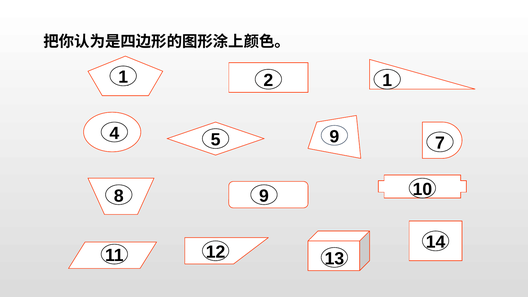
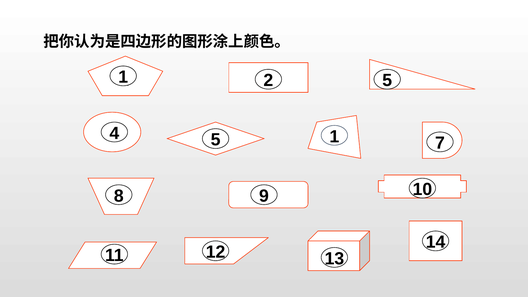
2 1: 1 -> 5 (387, 80)
5 9: 9 -> 1 (334, 137)
